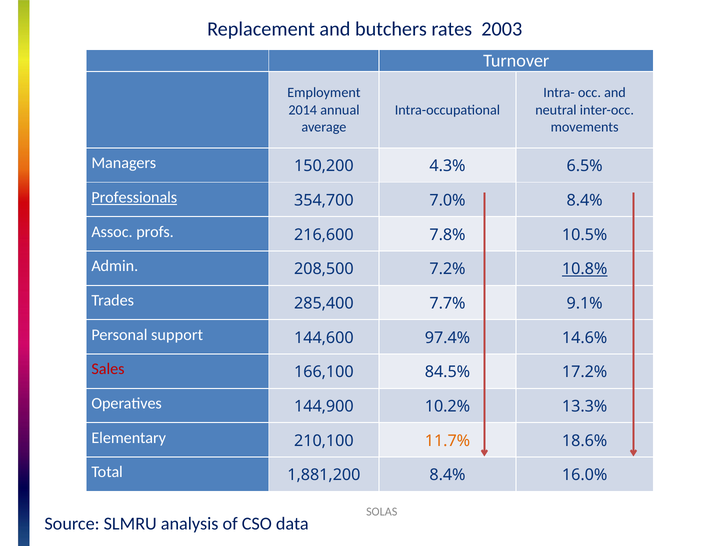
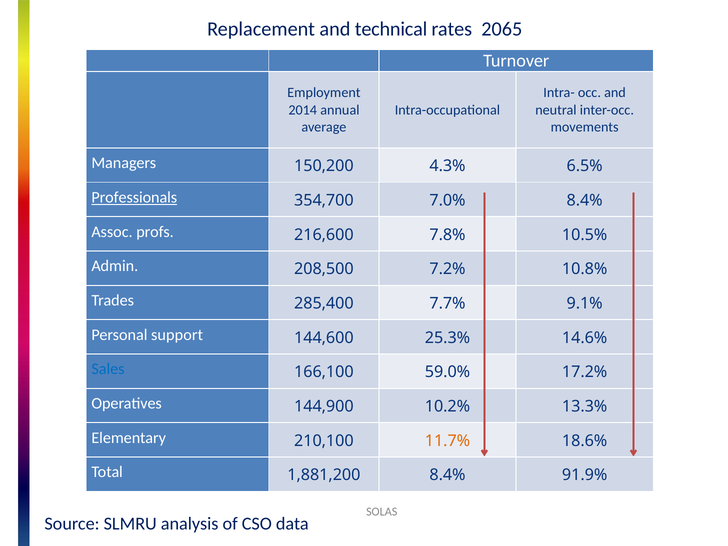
butchers: butchers -> technical (391, 29)
2003: 2003 -> 2065 (502, 29)
10.8% underline: present -> none (585, 269)
97.4%: 97.4% -> 25.3% (447, 338)
Sales colour: red -> blue (108, 369)
84.5%: 84.5% -> 59.0% (447, 372)
16.0%: 16.0% -> 91.9% (585, 475)
